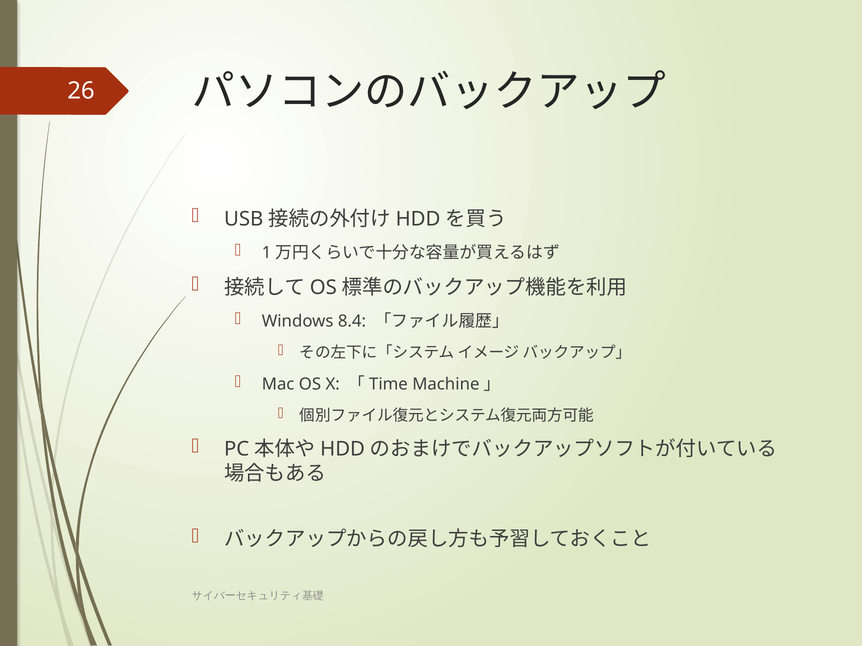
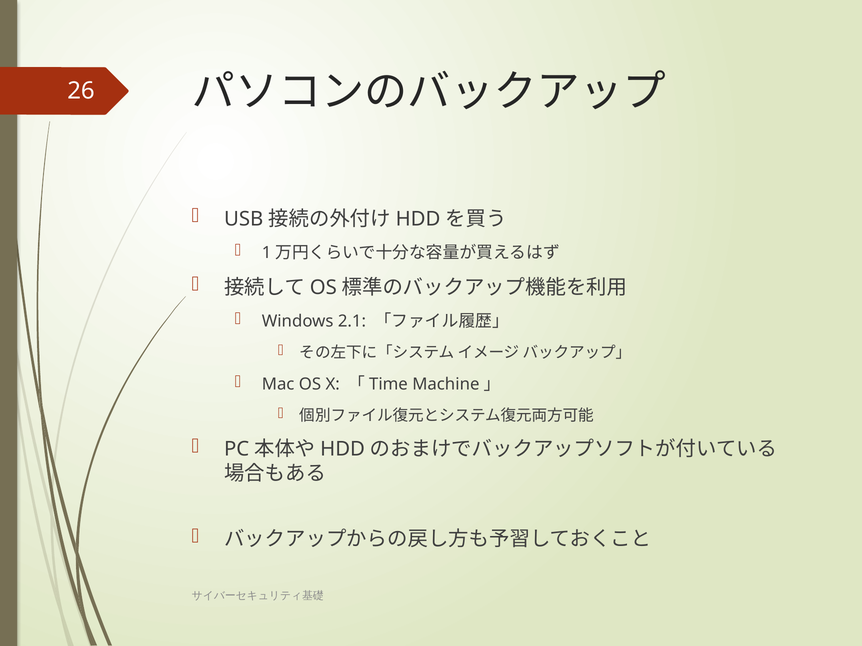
8.4: 8.4 -> 2.1 (352, 322)
